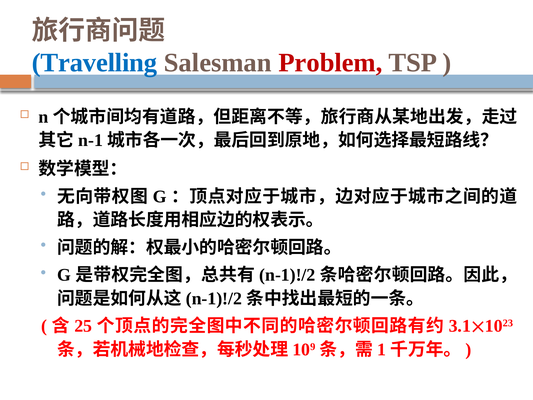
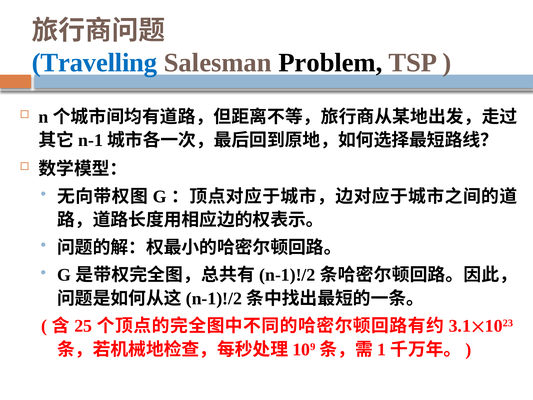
Problem colour: red -> black (330, 63)
